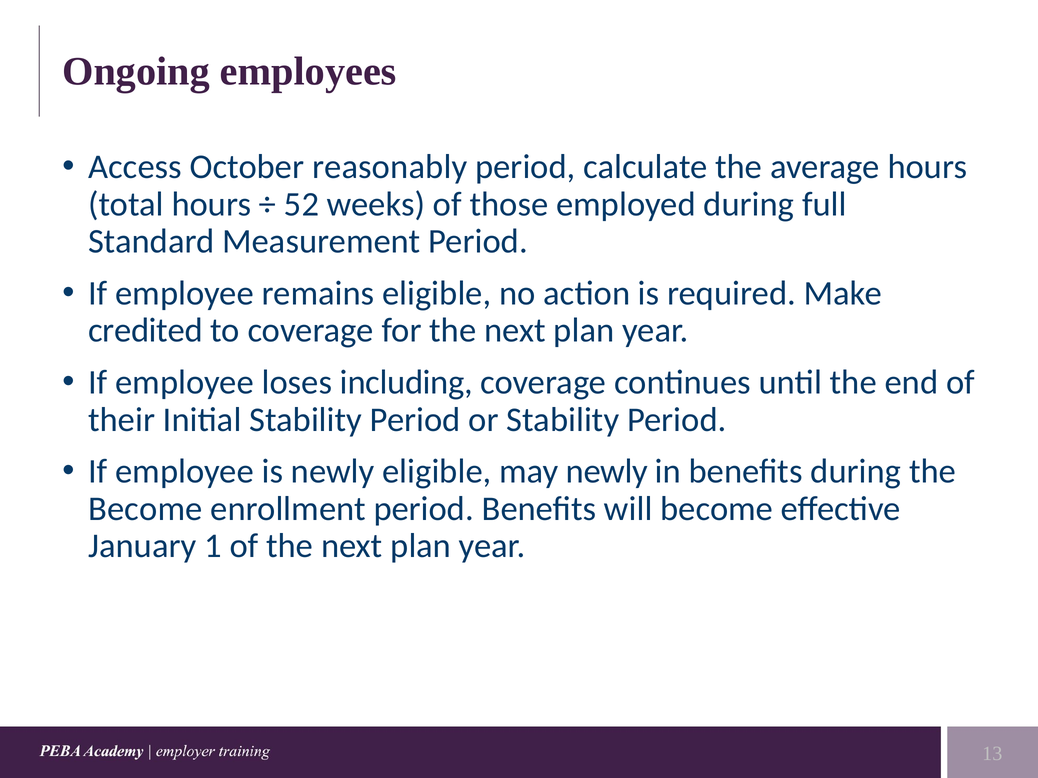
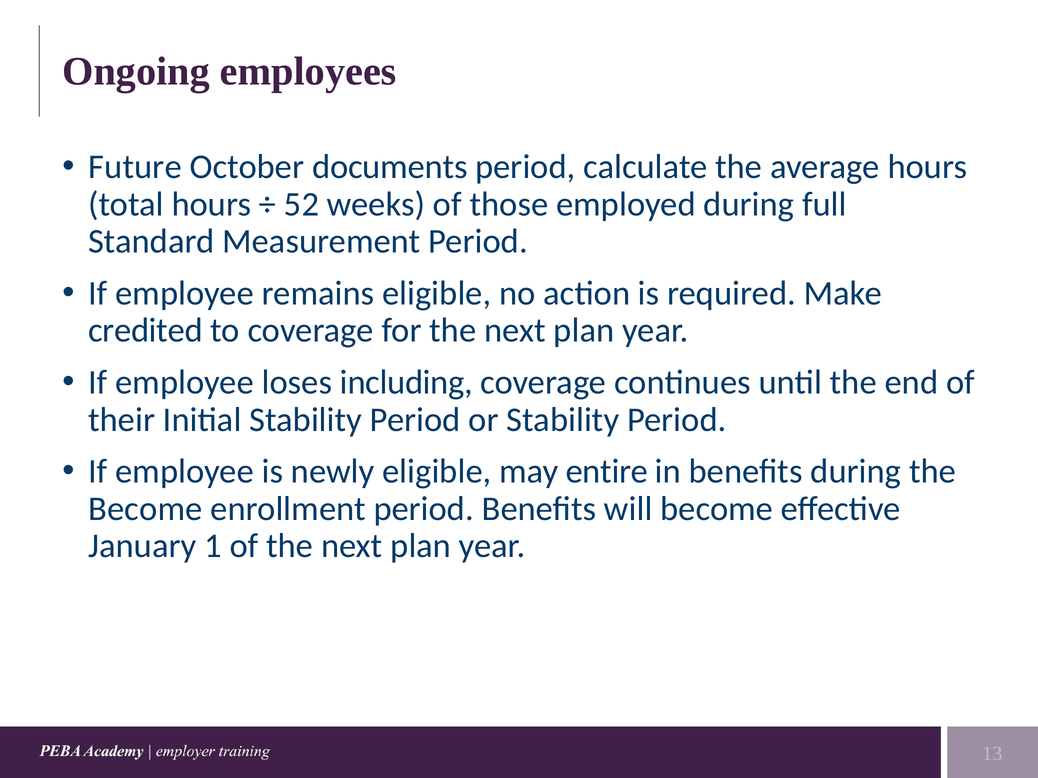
Access: Access -> Future (135, 167)
reasonably: reasonably -> documents (390, 167)
may newly: newly -> entire (607, 472)
